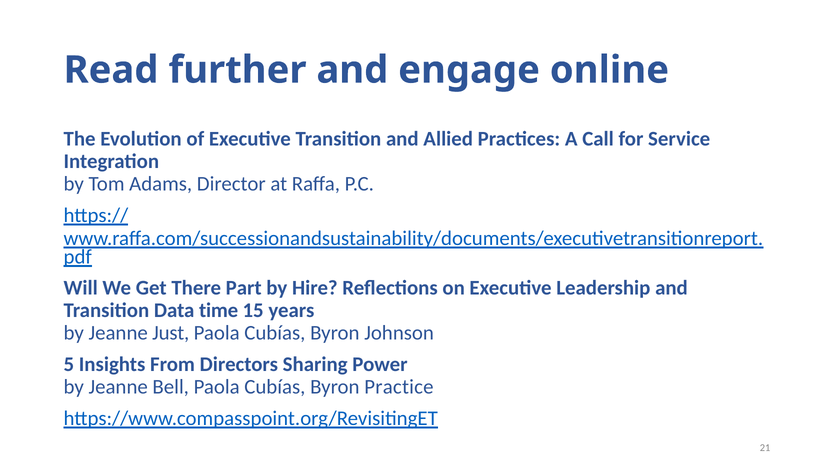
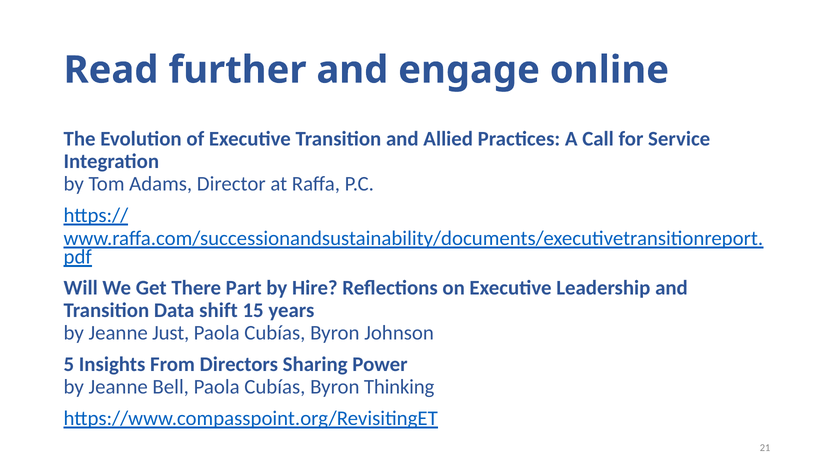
time: time -> shift (218, 311)
Practice: Practice -> Thinking (399, 387)
